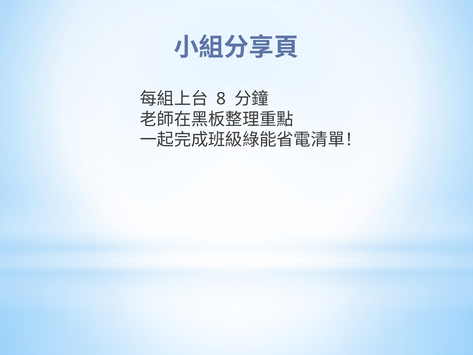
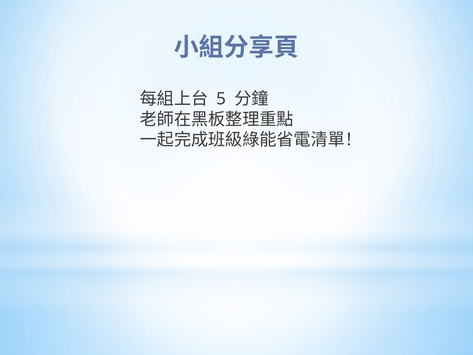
8: 8 -> 5 (221, 99)
